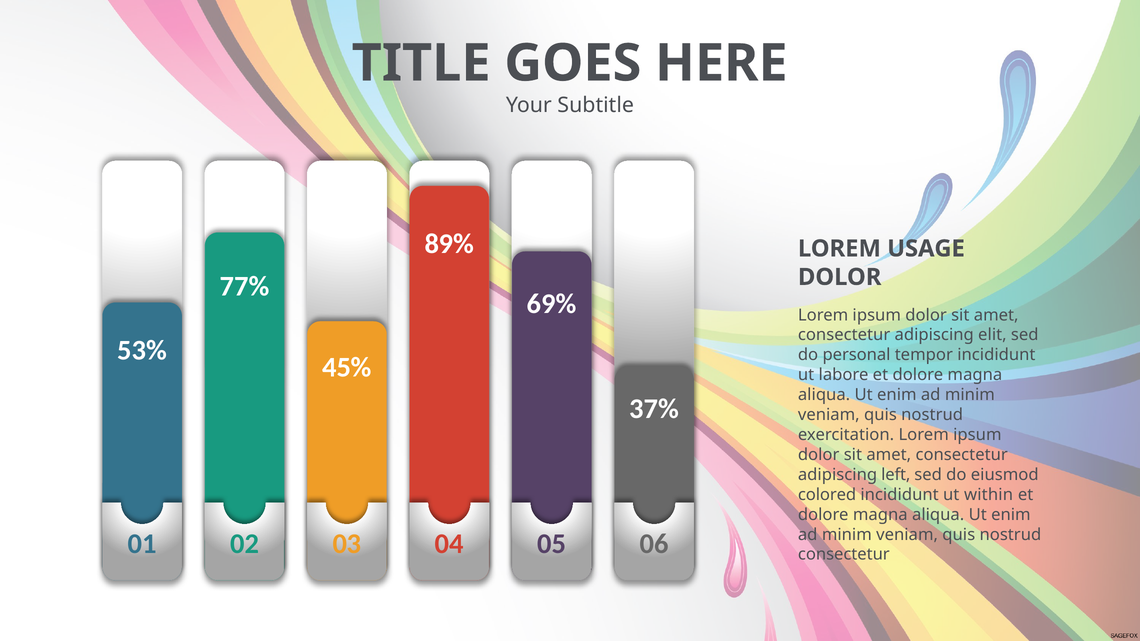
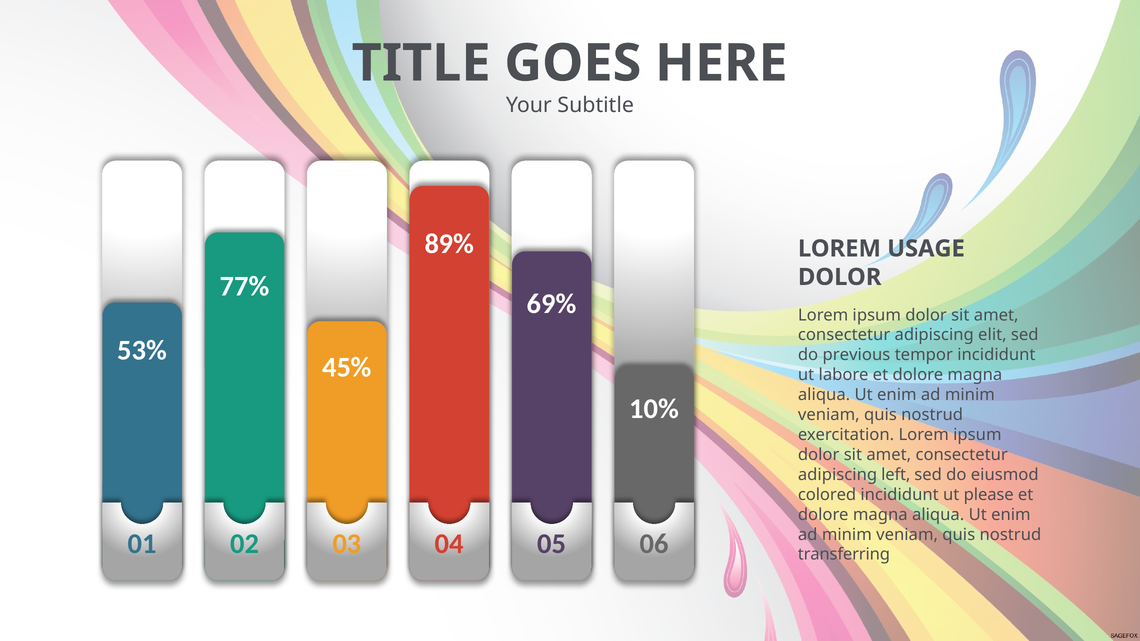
personal: personal -> previous (856, 355)
37%: 37% -> 10% (654, 409)
within: within -> please (989, 495)
consectetur: consectetur -> transferring (844, 555)
